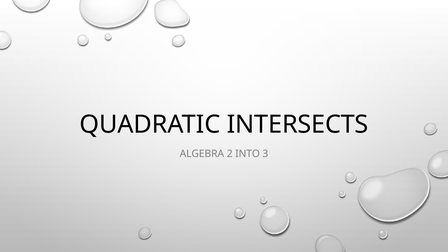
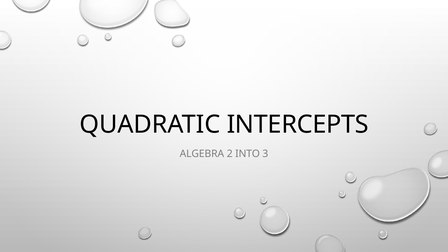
INTERSECTS: INTERSECTS -> INTERCEPTS (298, 125)
